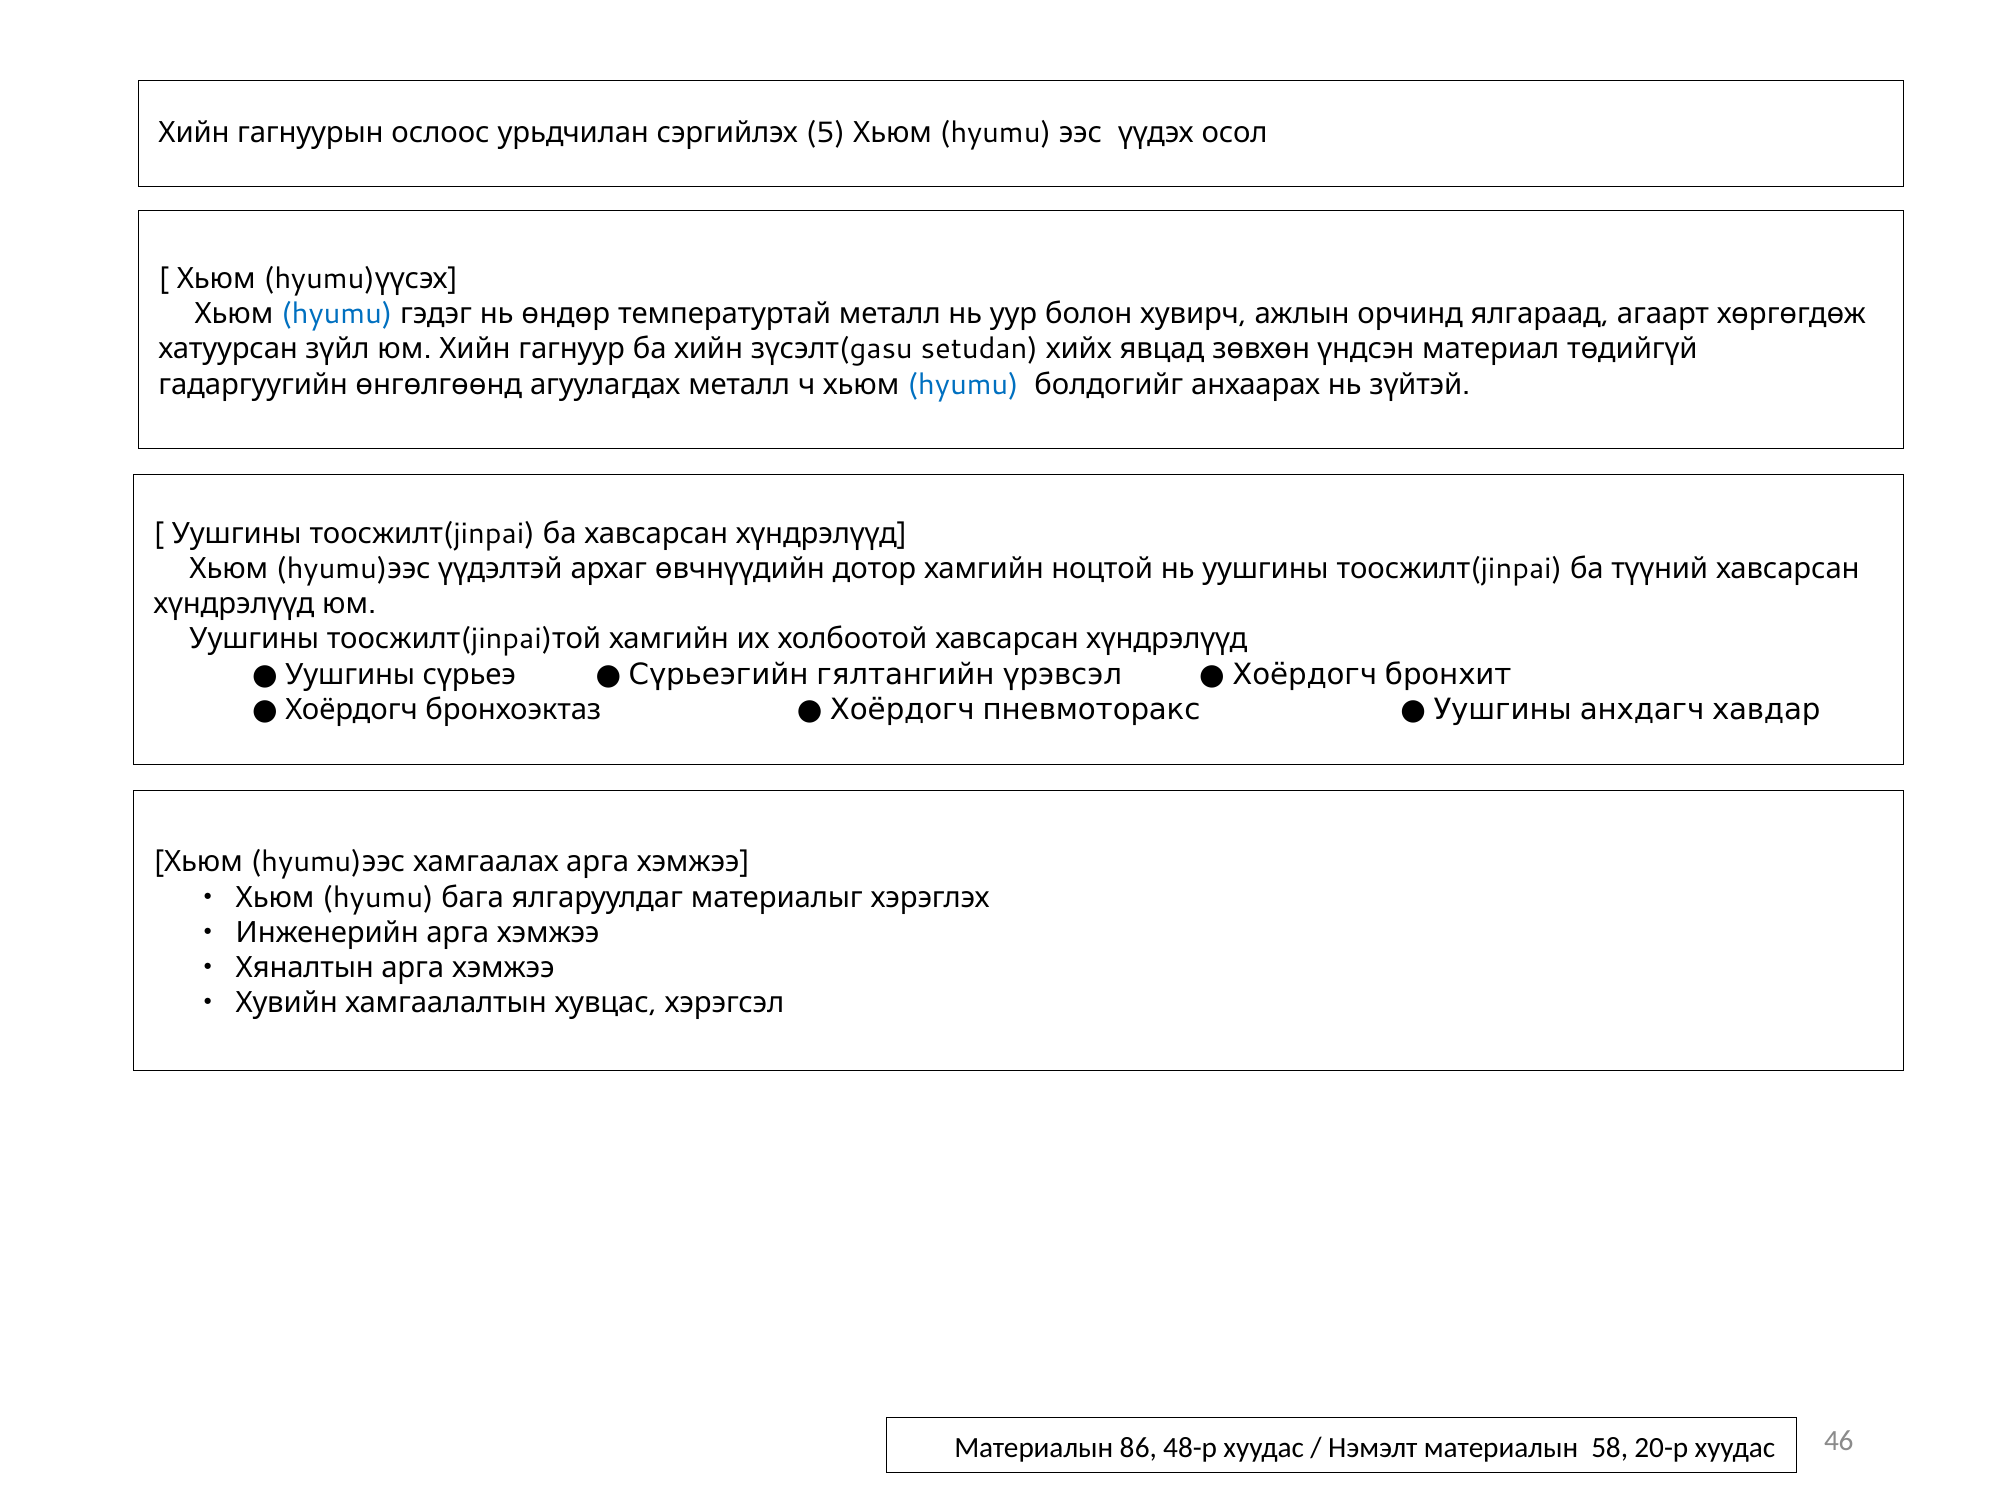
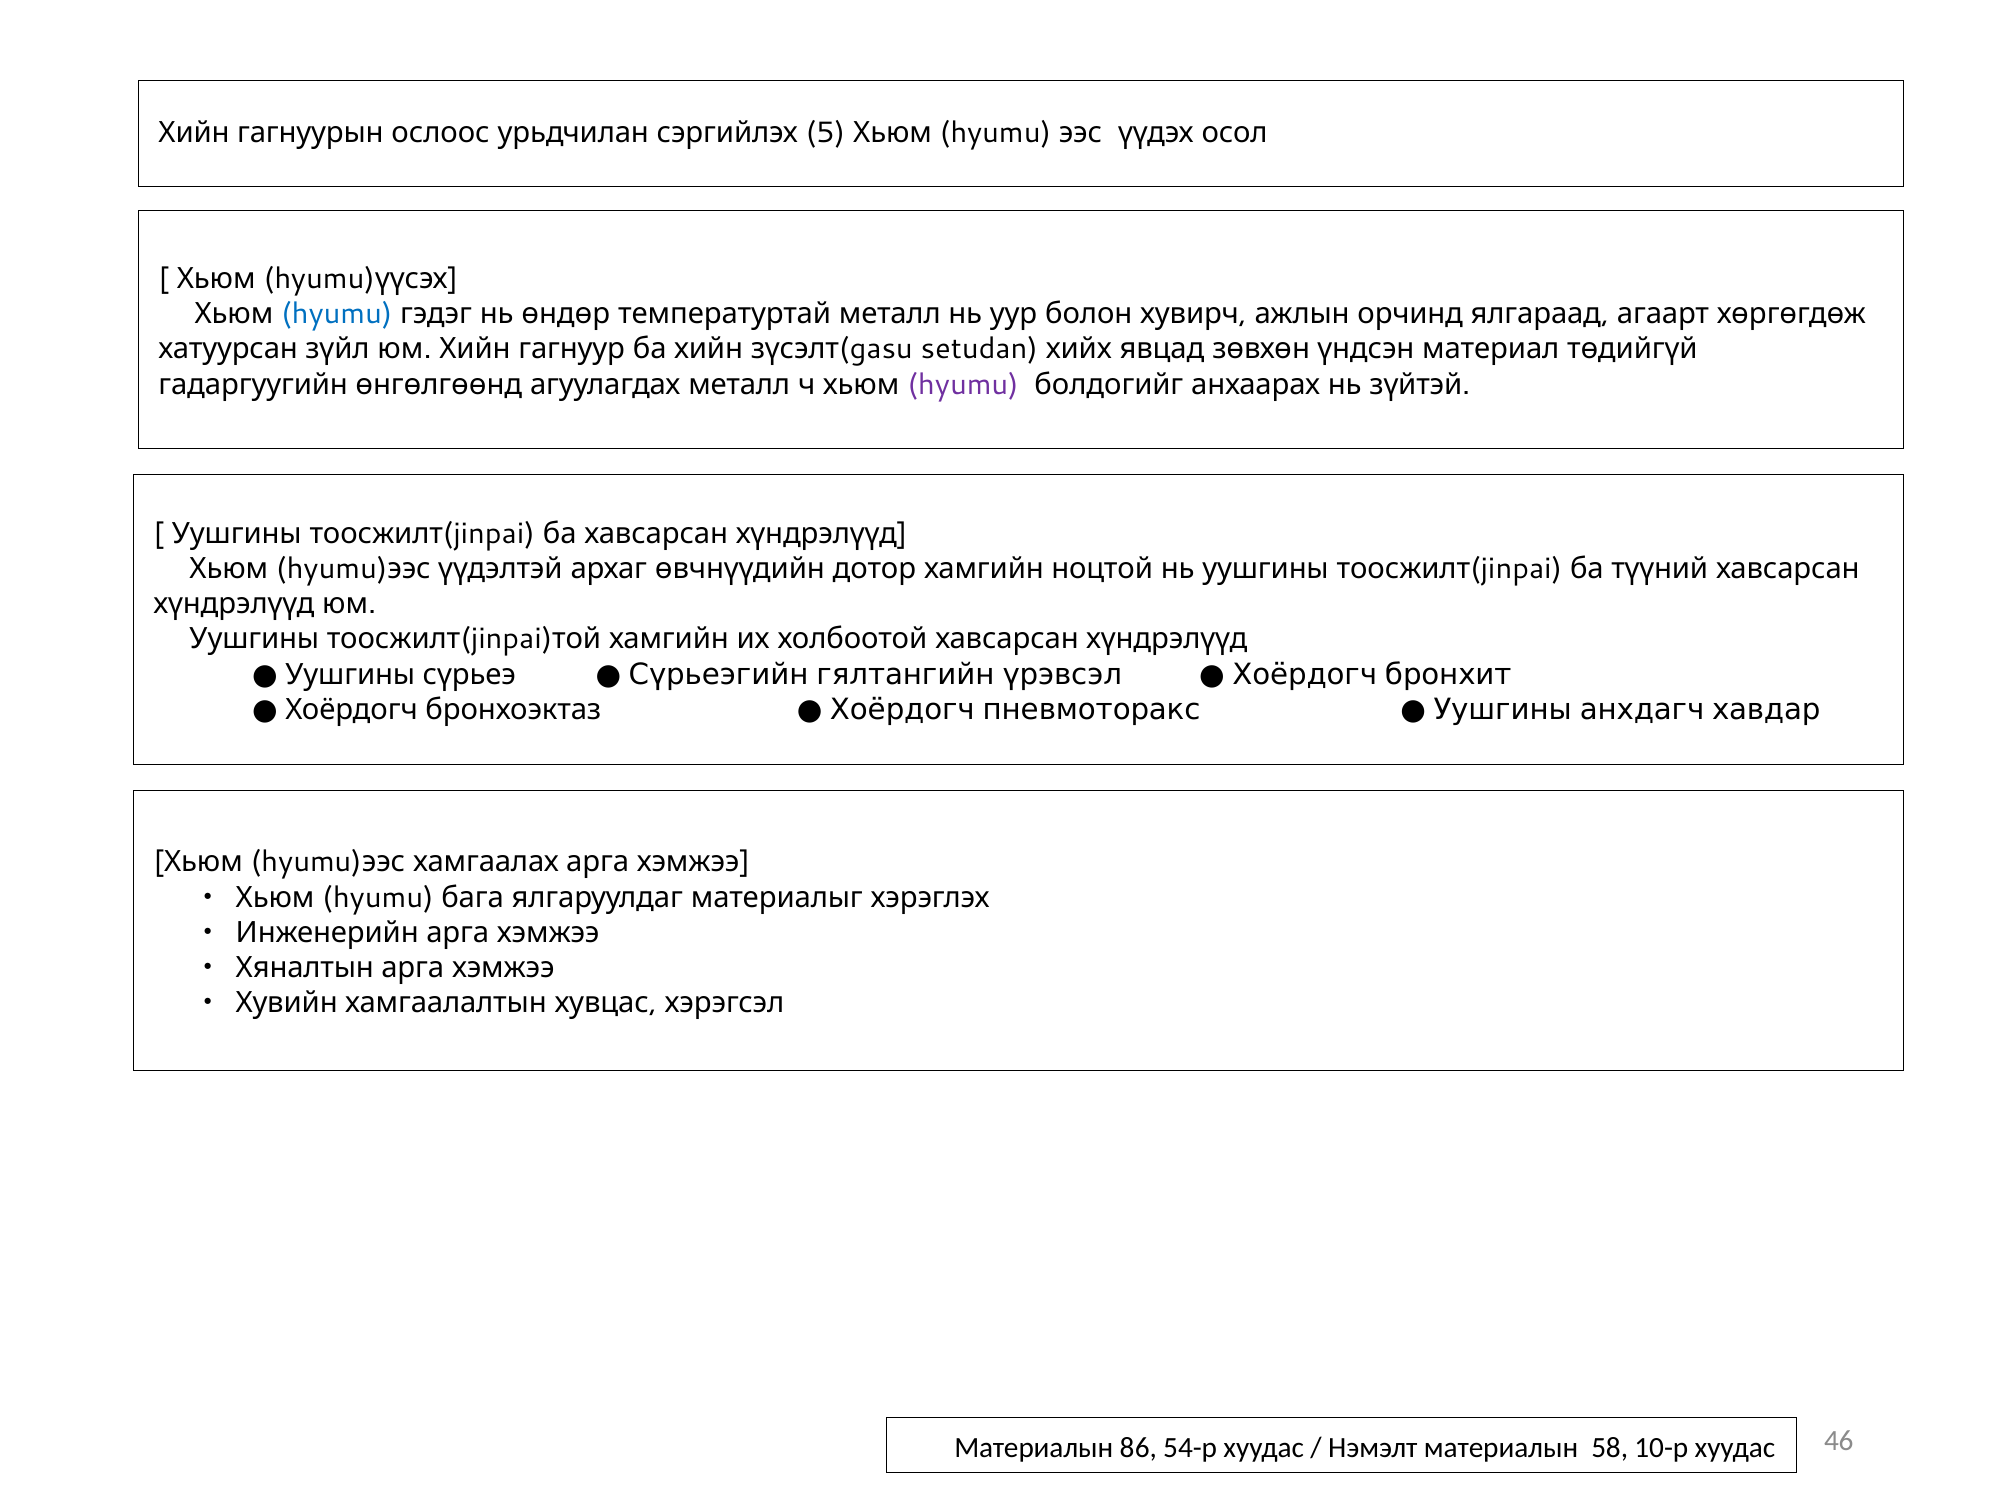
hyumu colour: blue -> purple (963, 384)
48-р: 48-р -> 54-р (1190, 1447)
20-р: 20-р -> 10-р (1661, 1447)
